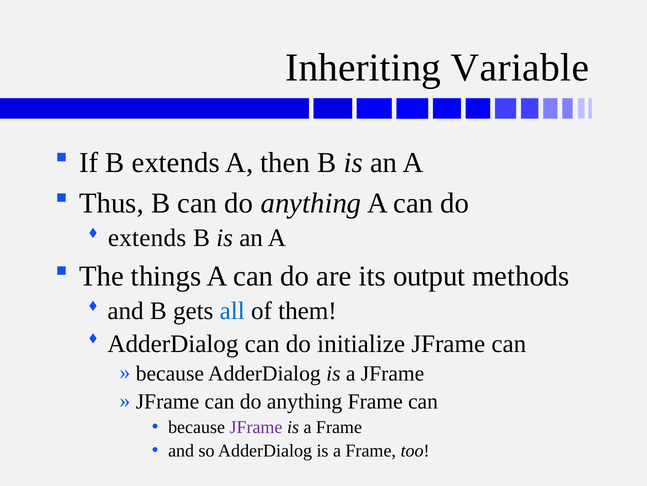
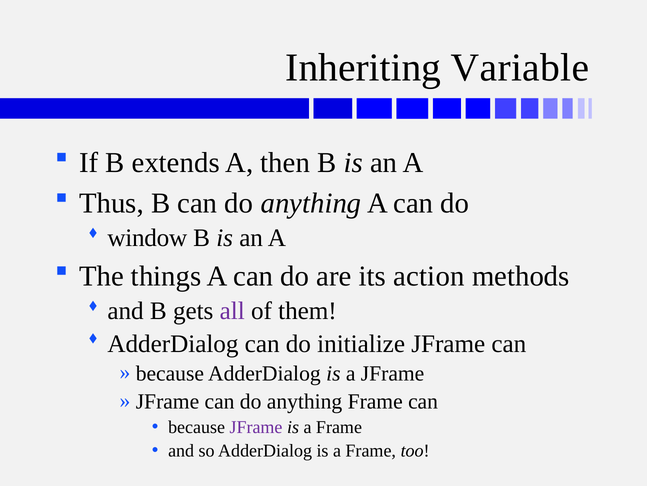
extends: extends -> window (147, 237)
output: output -> action (429, 276)
all colour: blue -> purple (232, 310)
